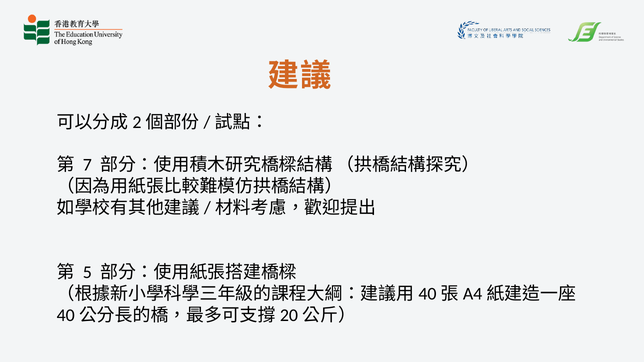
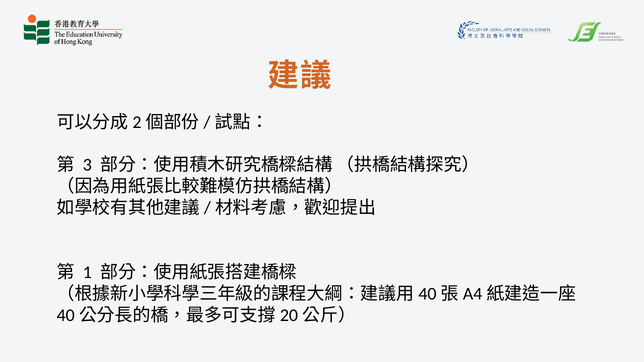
7: 7 -> 3 (87, 165)
5: 5 -> 1 (87, 272)
